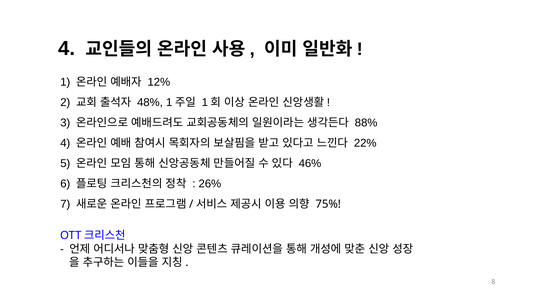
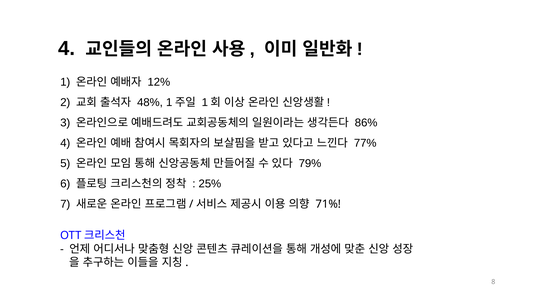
88%: 88% -> 86% (366, 123)
22%: 22% -> 77% (365, 143)
46%: 46% -> 79% (310, 163)
26%: 26% -> 25% (210, 184)
75%: 75% -> 71% (328, 204)
